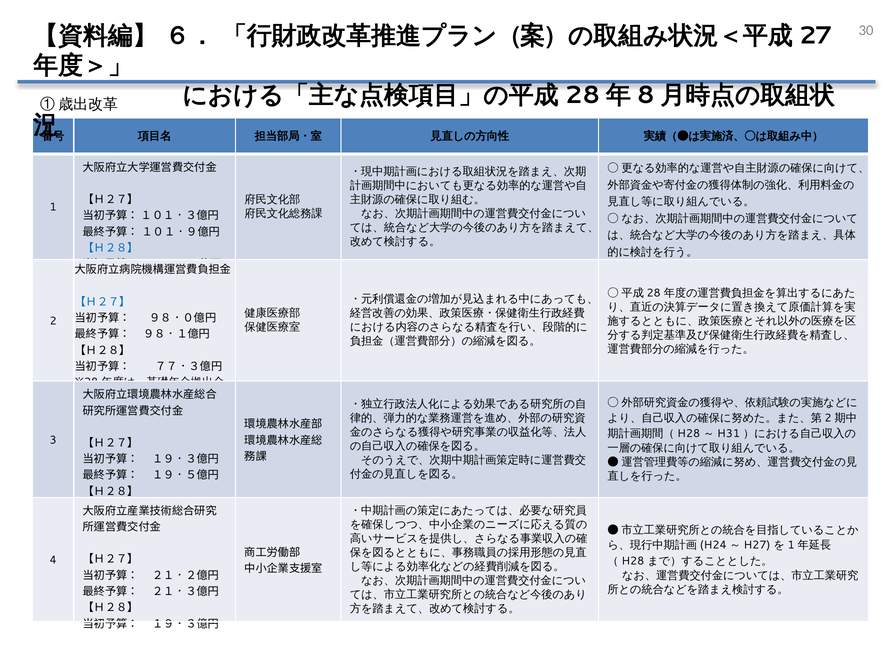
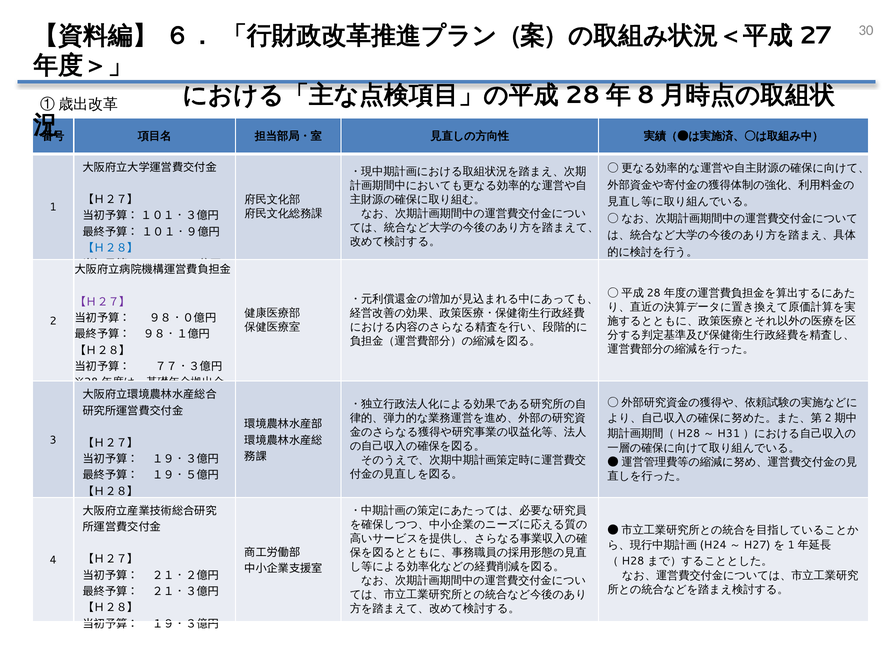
【Ｈ２７】 colour: blue -> purple (103, 302)
